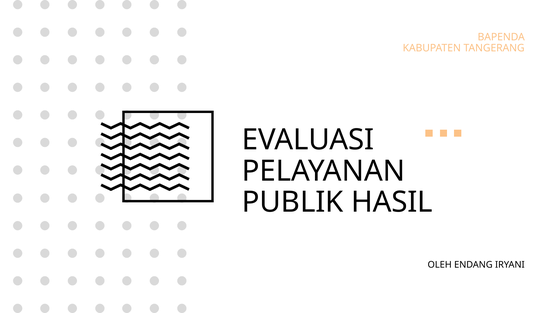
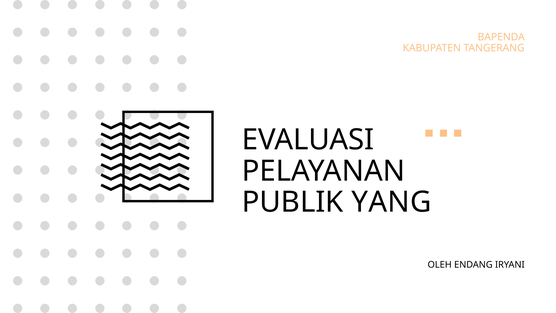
HASIL: HASIL -> YANG (392, 202)
